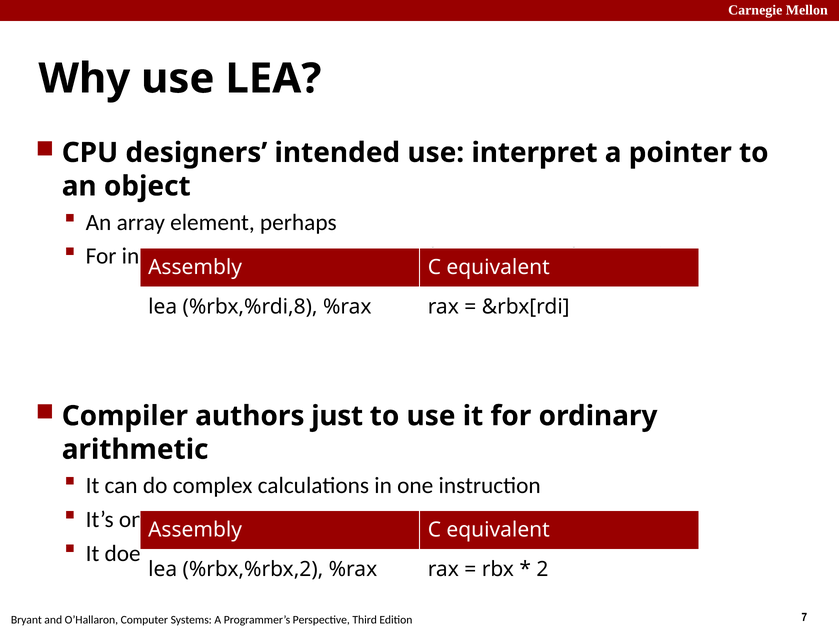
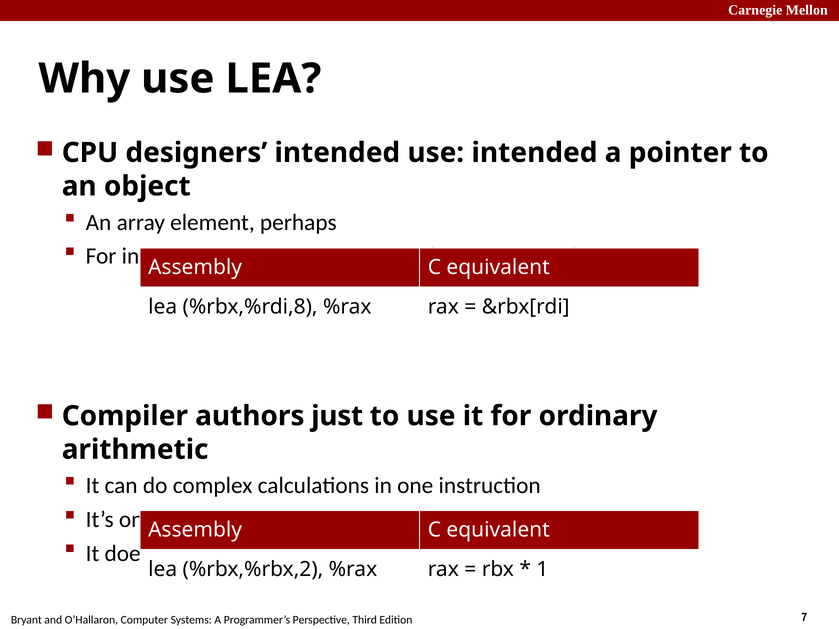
use interpret: interpret -> intended (534, 153)
2: 2 -> 1 (542, 569)
